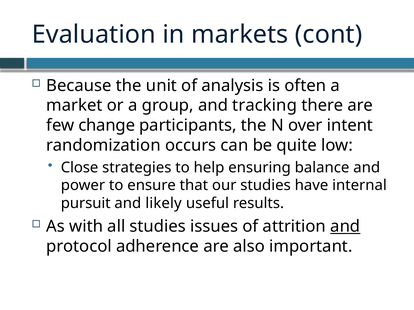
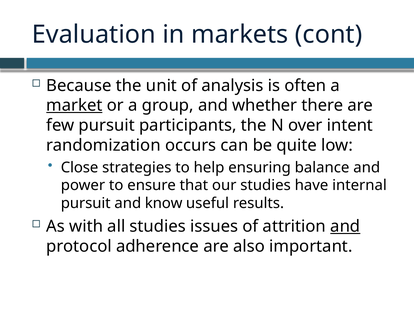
market underline: none -> present (74, 106)
tracking: tracking -> whether (265, 106)
few change: change -> pursuit (107, 126)
likely: likely -> know (164, 204)
